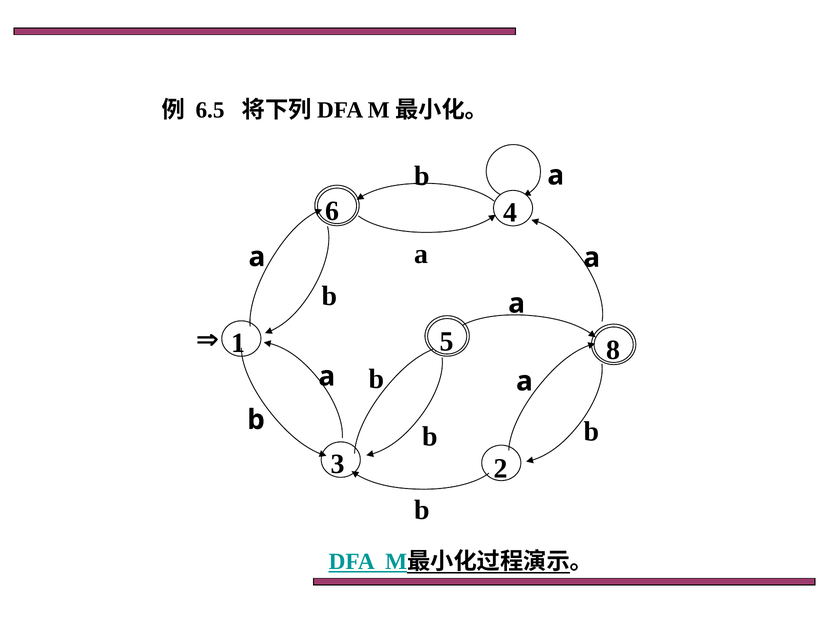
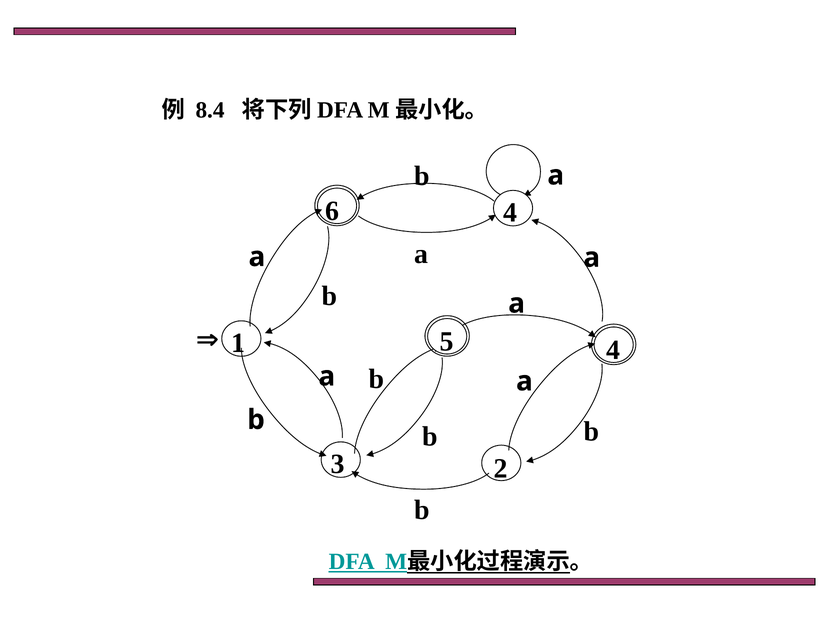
6.5: 6.5 -> 8.4 (210, 110)
1 8: 8 -> 4 (613, 350)
